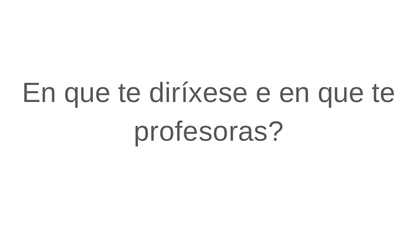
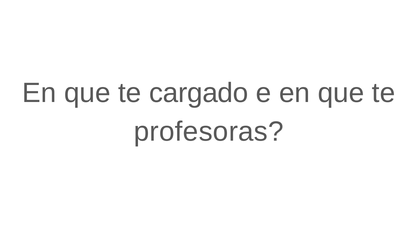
diríxese: diríxese -> cargado (199, 93)
